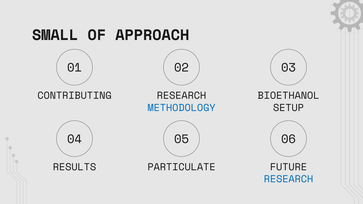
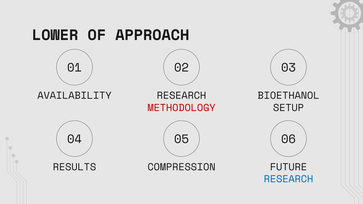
SMALL: SMALL -> LOWER (55, 35)
CONTRIBUTING: CONTRIBUTING -> AVAILABILITY (75, 96)
METHODOLOGY colour: blue -> red (182, 108)
PARTICULATE: PARTICULATE -> COMPRESSION (182, 167)
